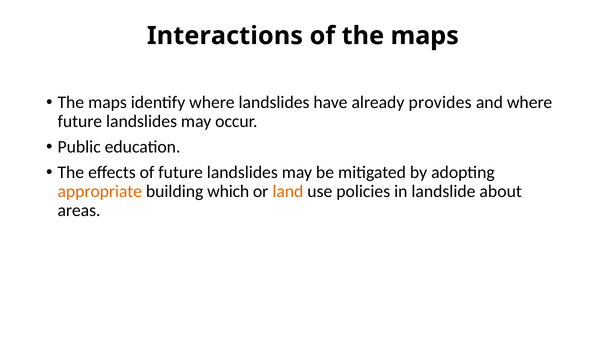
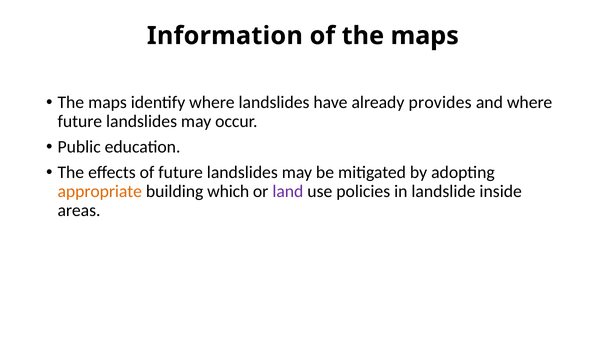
Interactions: Interactions -> Information (225, 36)
land colour: orange -> purple (288, 191)
about: about -> inside (501, 191)
